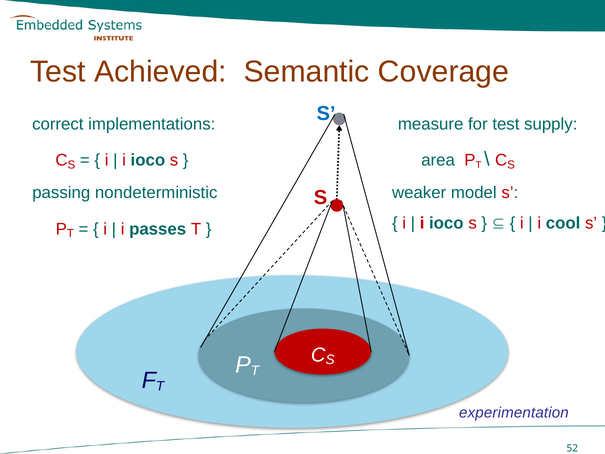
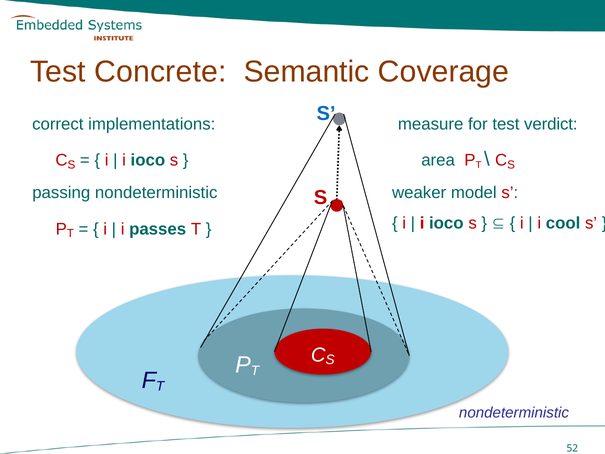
Achieved: Achieved -> Concrete (160, 72)
supply: supply -> verdict (551, 124)
experimentation: experimentation -> nondeterministic (514, 413)
